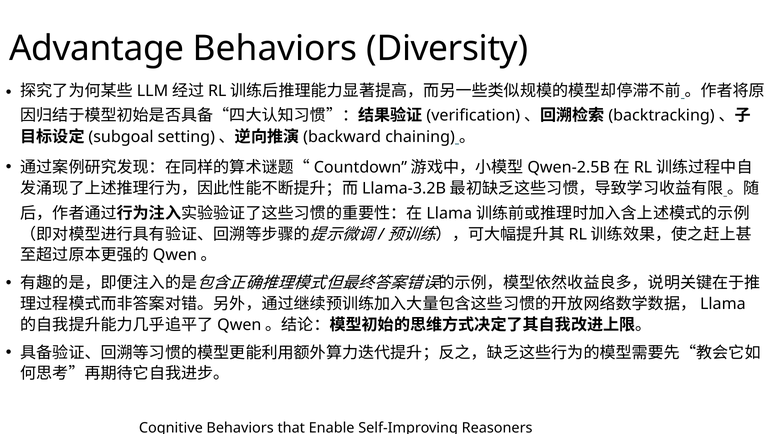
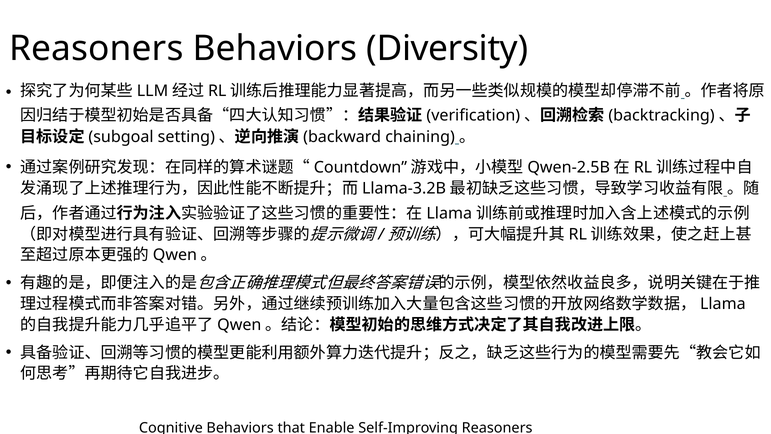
Advantage: Advantage -> Reasoners (96, 49)
